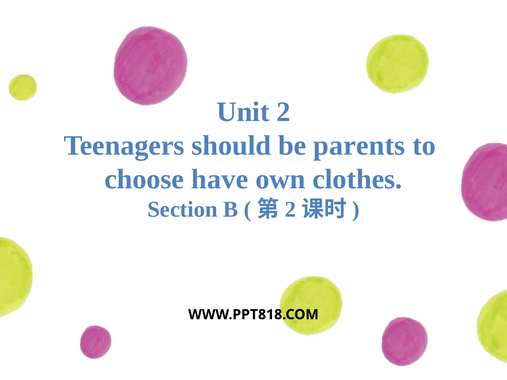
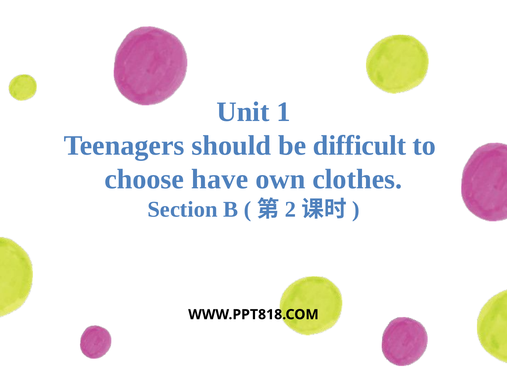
Unit 2: 2 -> 1 (284, 112)
parents: parents -> difficult (360, 146)
